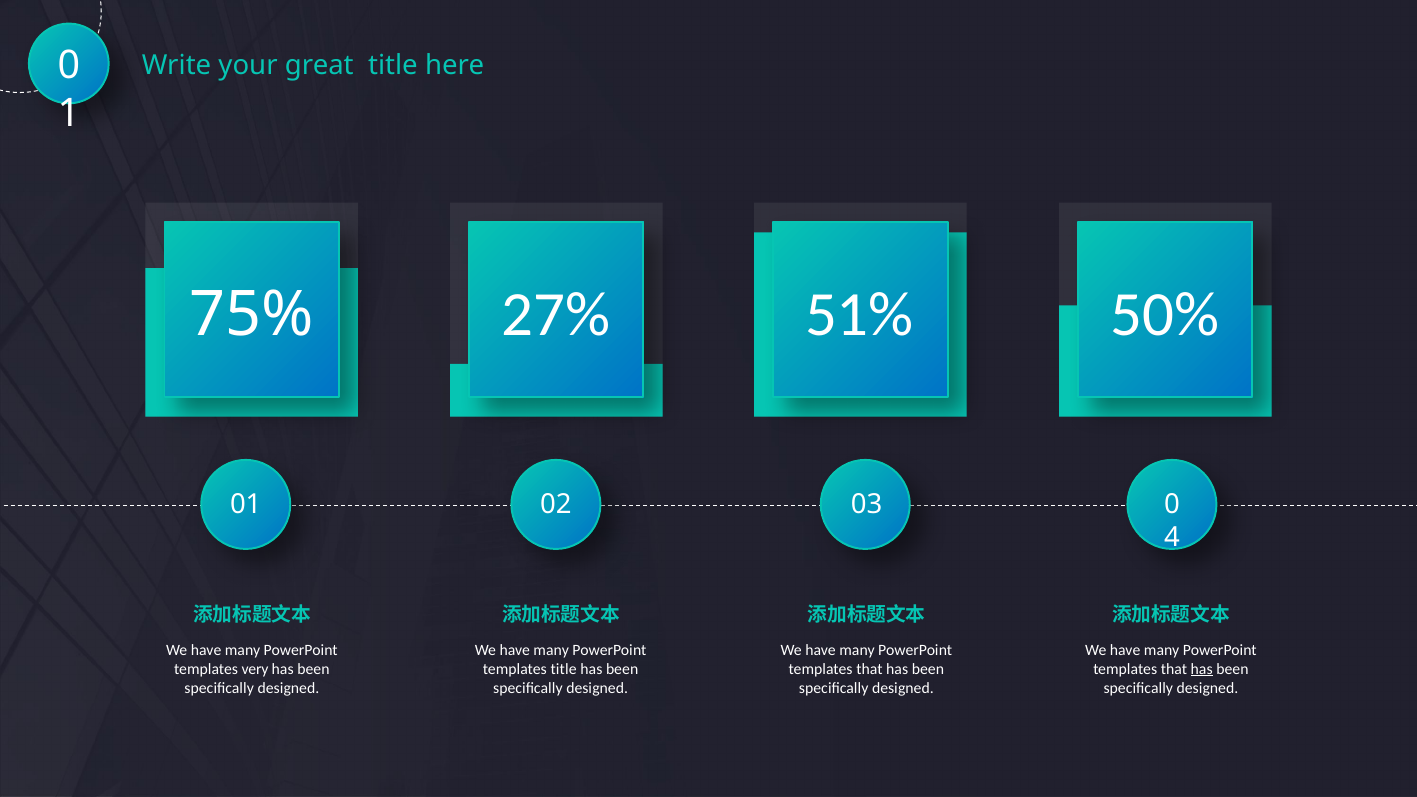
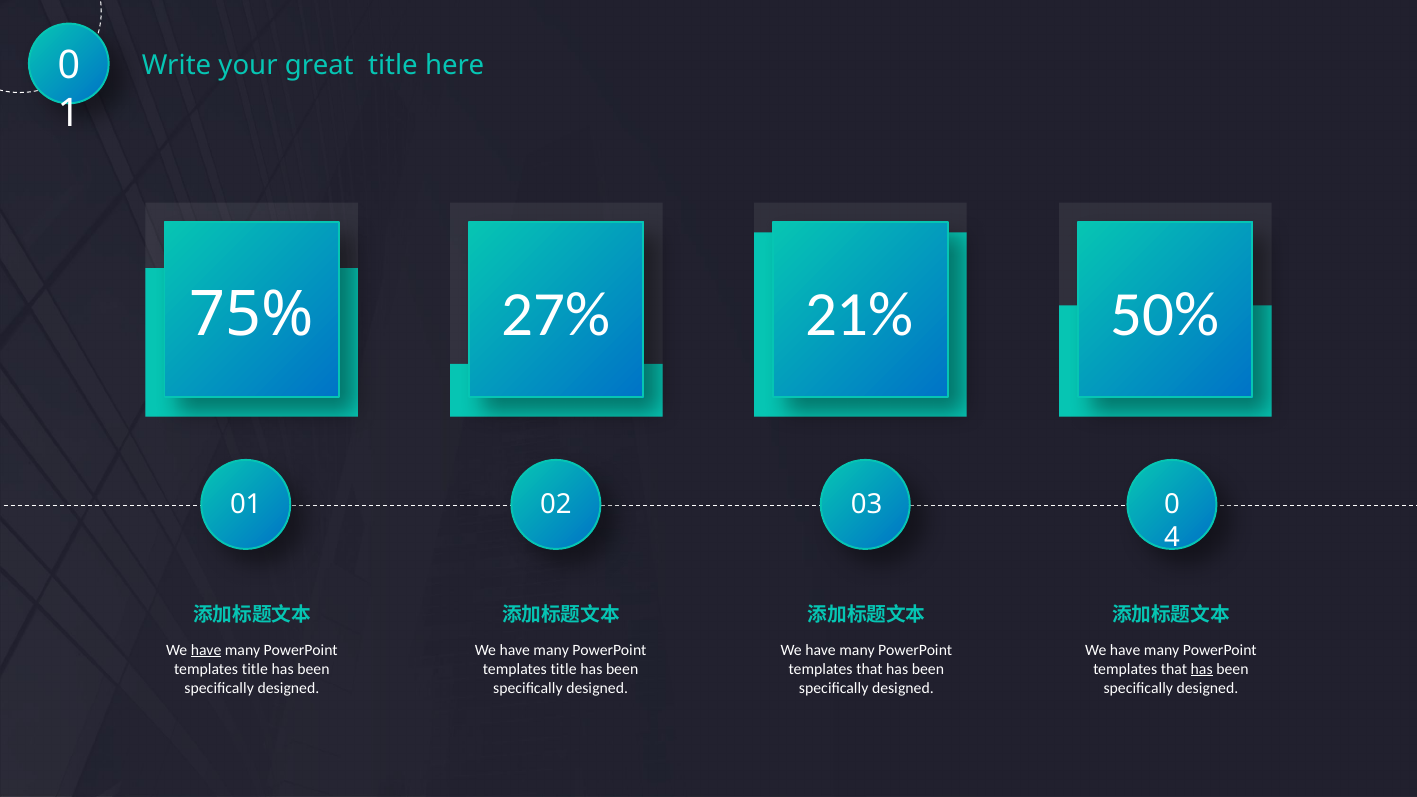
51%: 51% -> 21% (859, 315)
have underline: none -> present (206, 650)
very: very -> title (255, 669)
